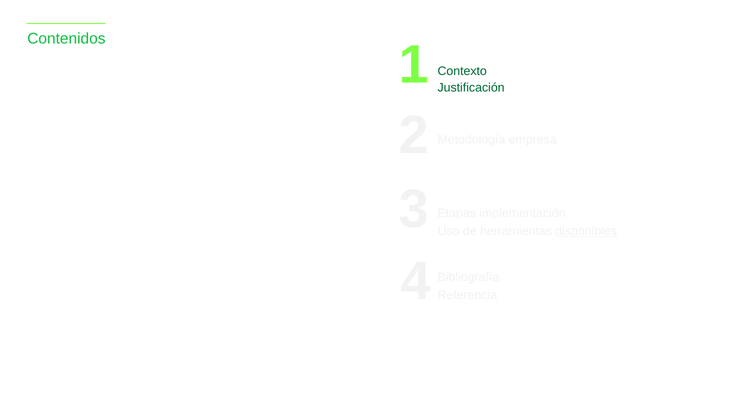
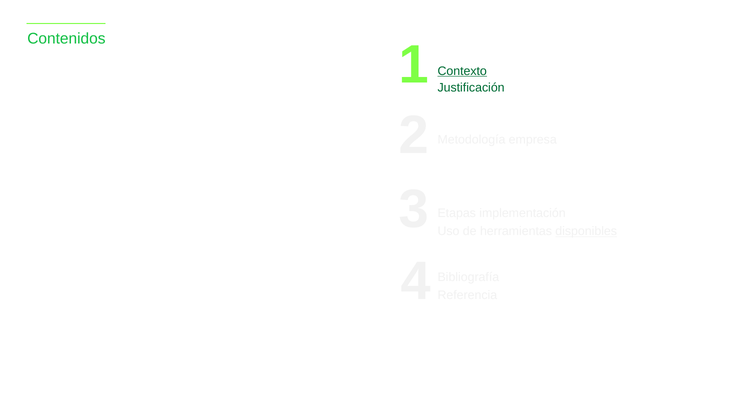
Contexto underline: none -> present (462, 71)
